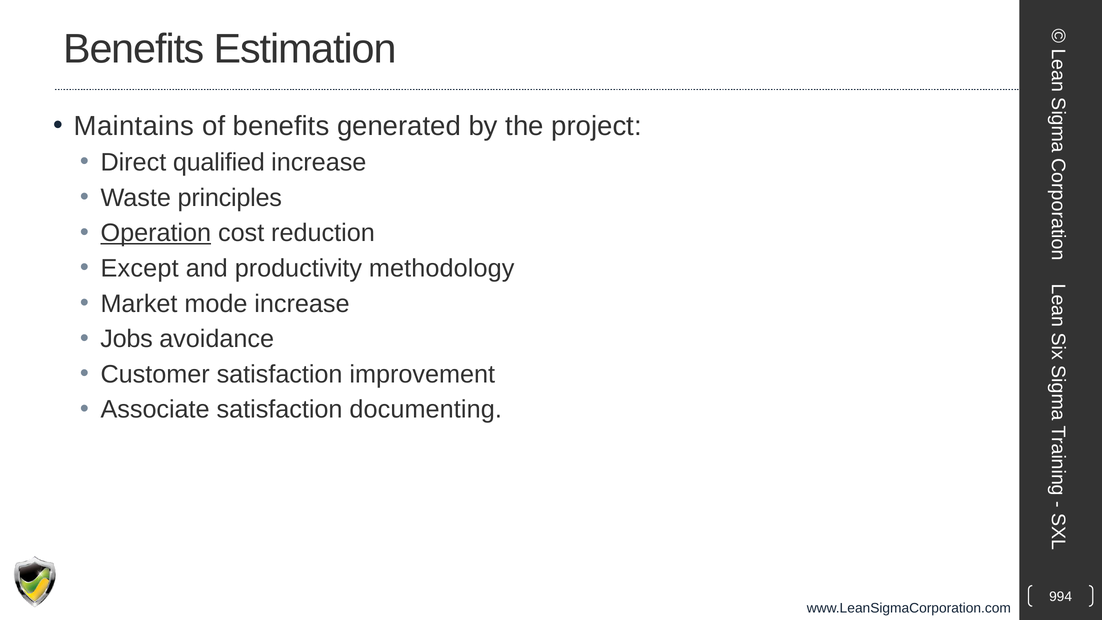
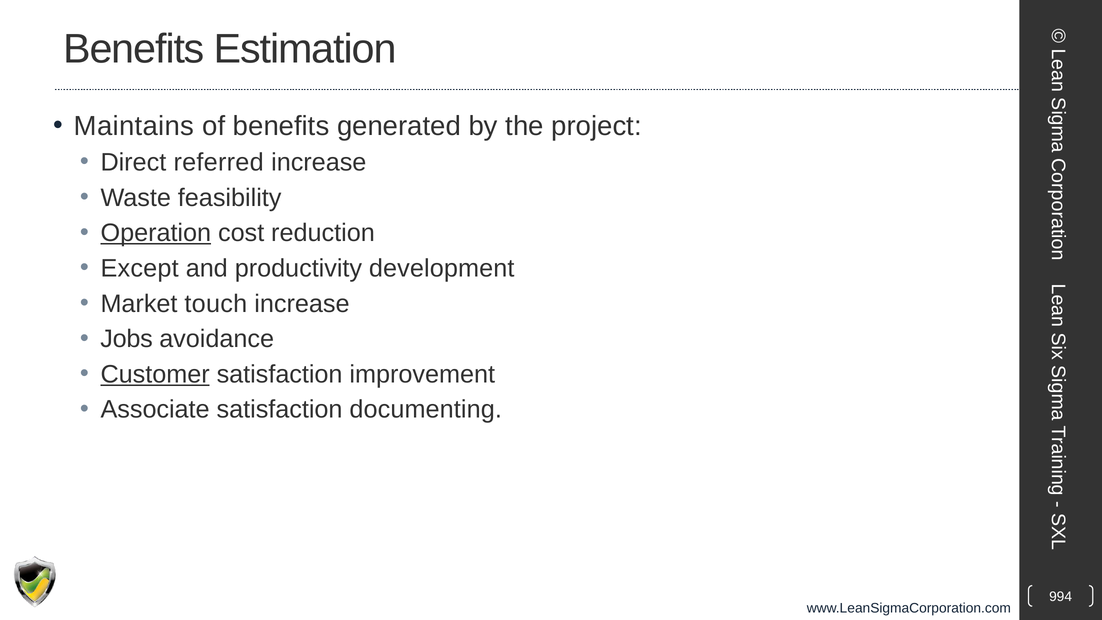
qualified: qualified -> referred (219, 162)
principles: principles -> feasibility (230, 198)
methodology: methodology -> development (442, 268)
mode: mode -> touch (216, 304)
Customer underline: none -> present (155, 374)
